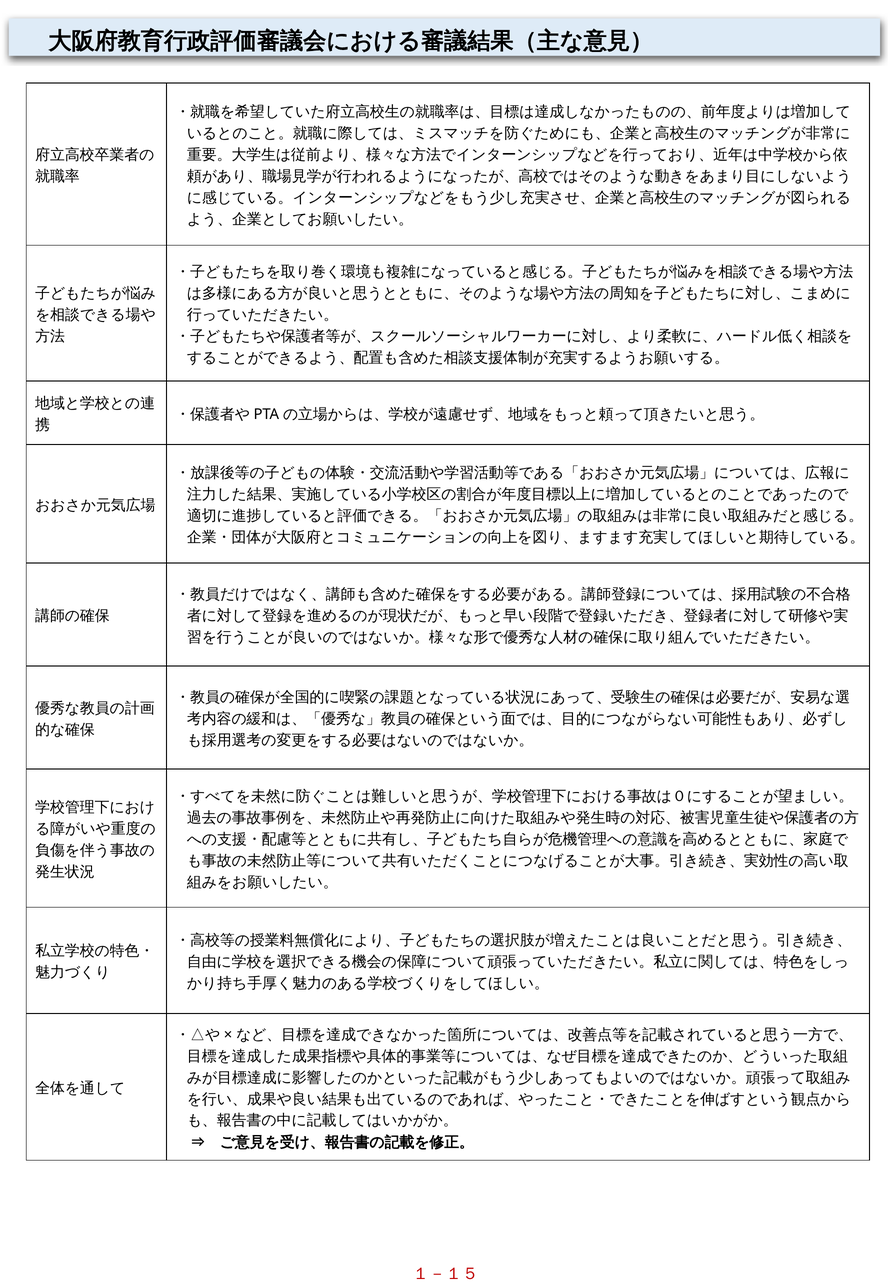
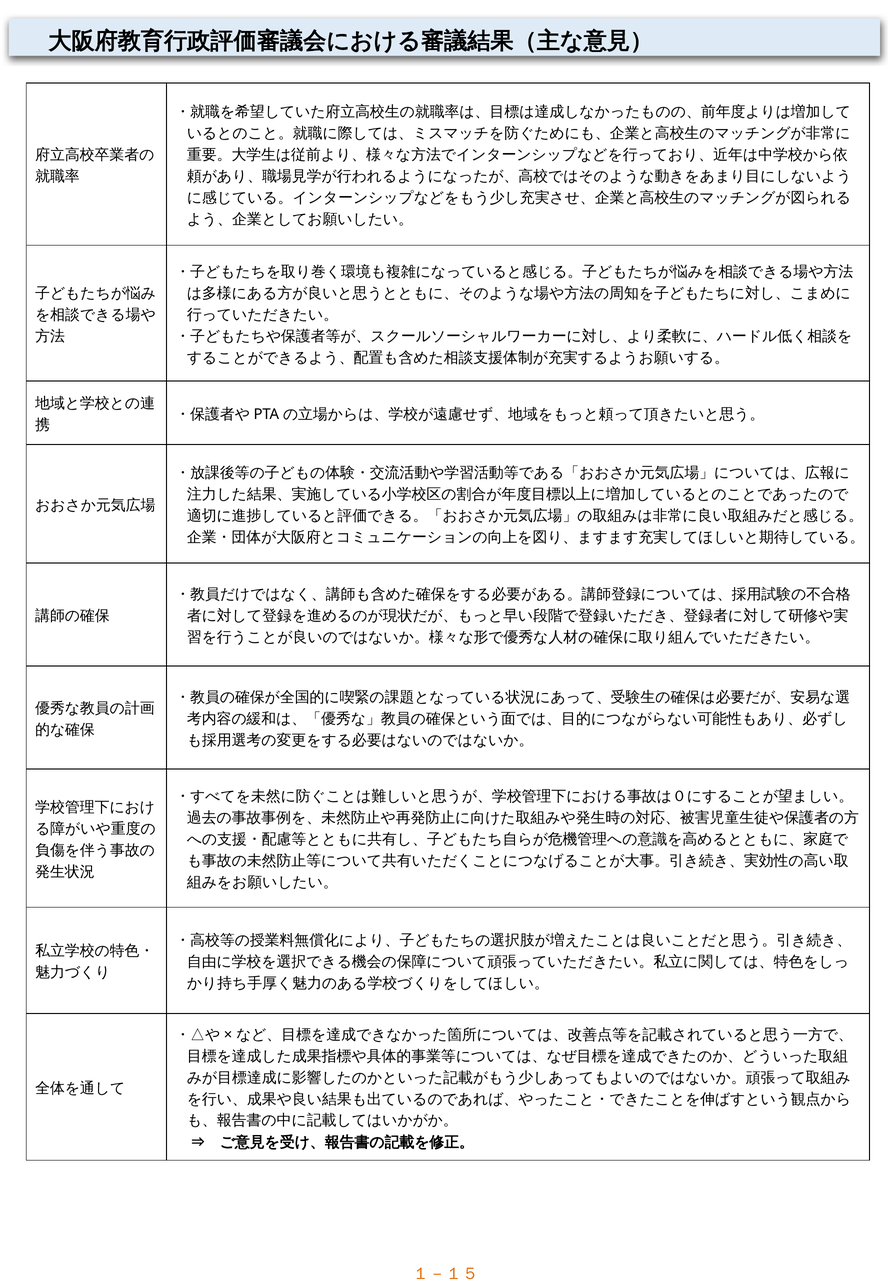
１－１５ colour: red -> orange (446, 1273)
